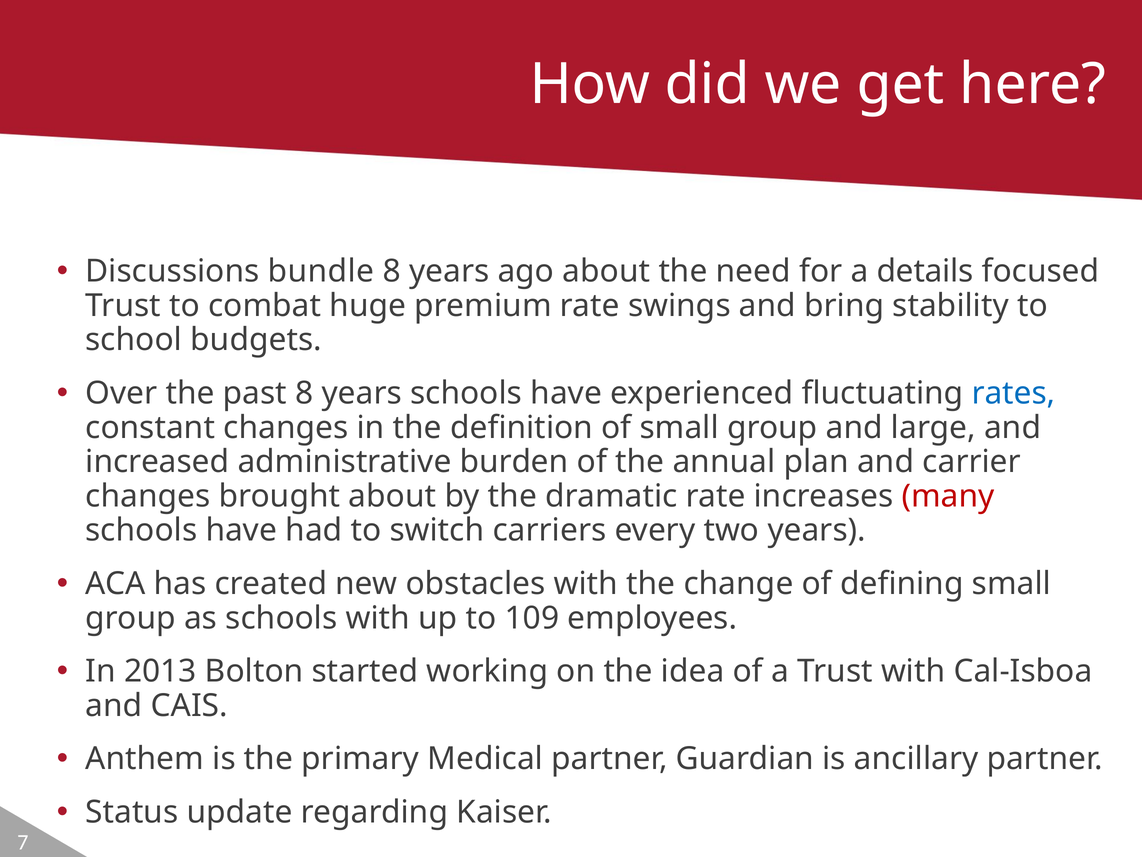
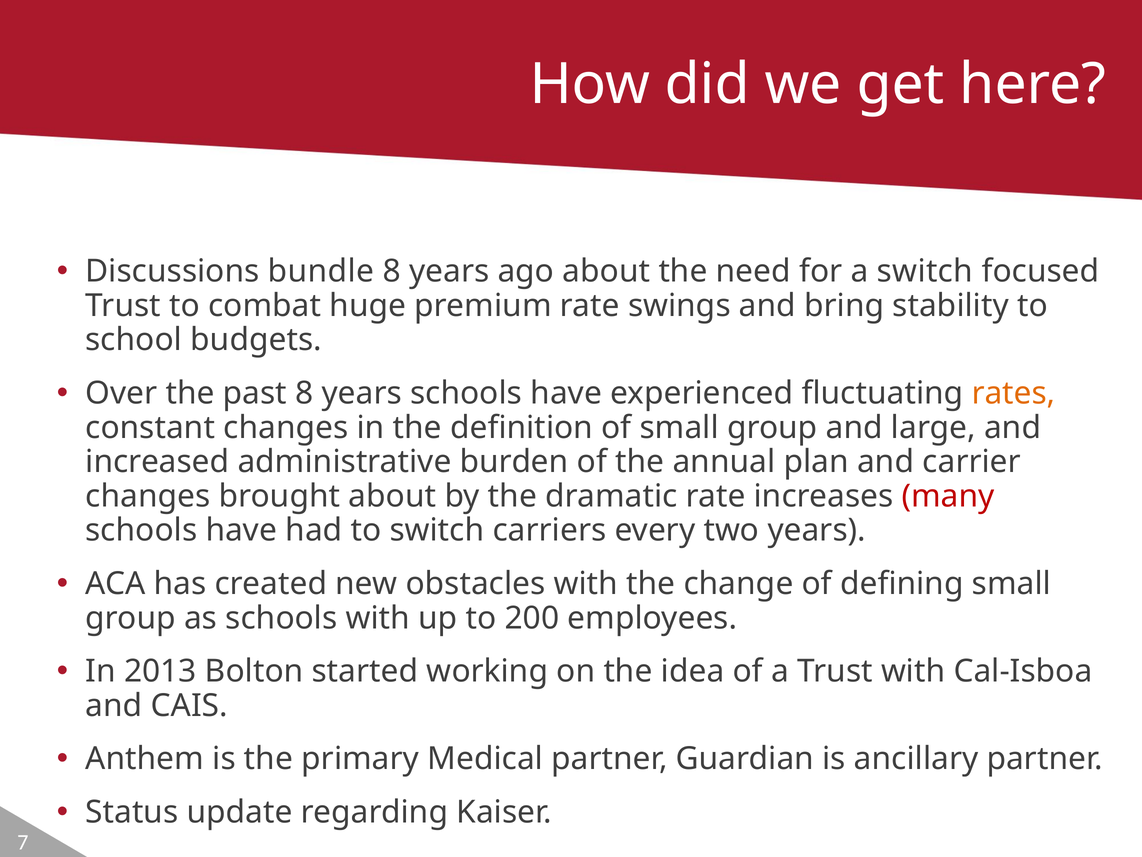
a details: details -> switch (925, 271)
rates colour: blue -> orange (1013, 393)
109: 109 -> 200 (532, 618)
